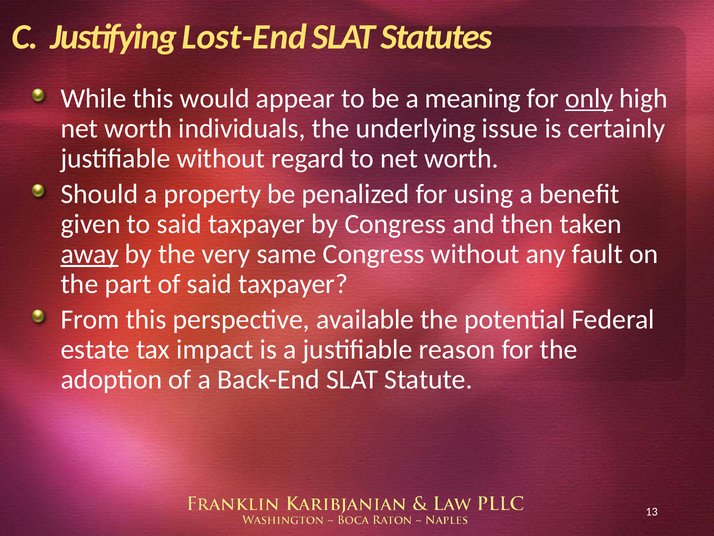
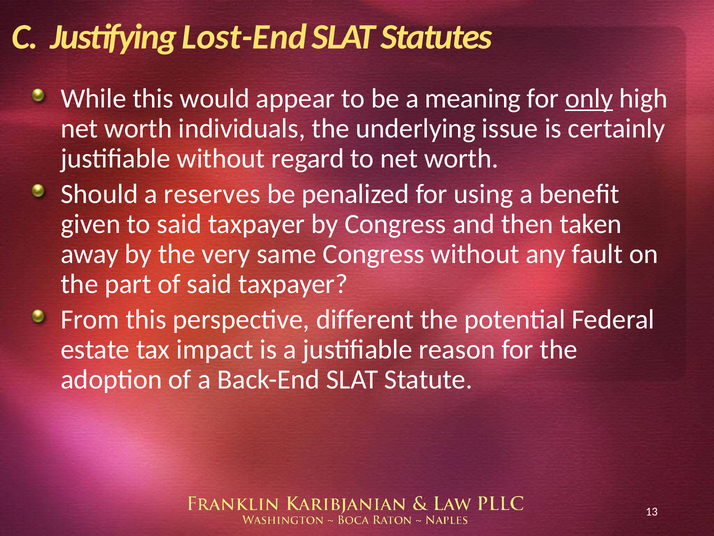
property: property -> reserves (212, 194)
away underline: present -> none (90, 254)
available: available -> different (365, 319)
